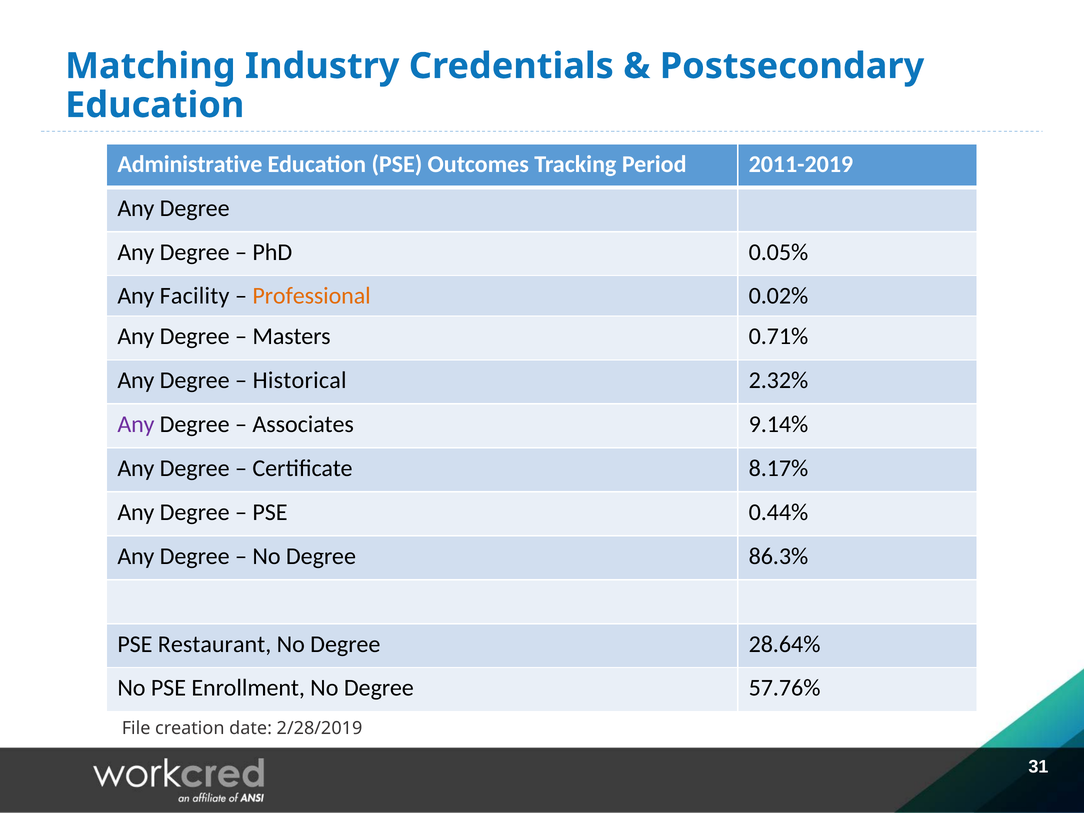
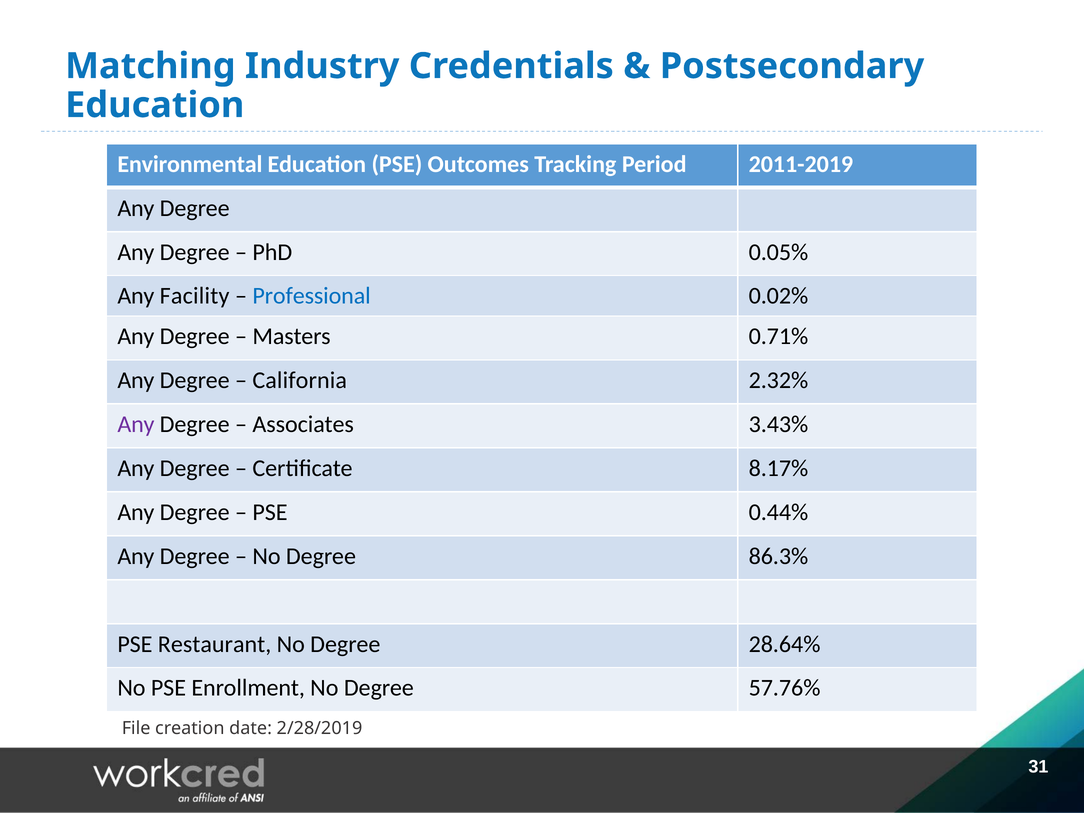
Administrative: Administrative -> Environmental (190, 164)
Professional colour: orange -> blue (312, 296)
Historical: Historical -> California (300, 380)
9.14%: 9.14% -> 3.43% (778, 424)
